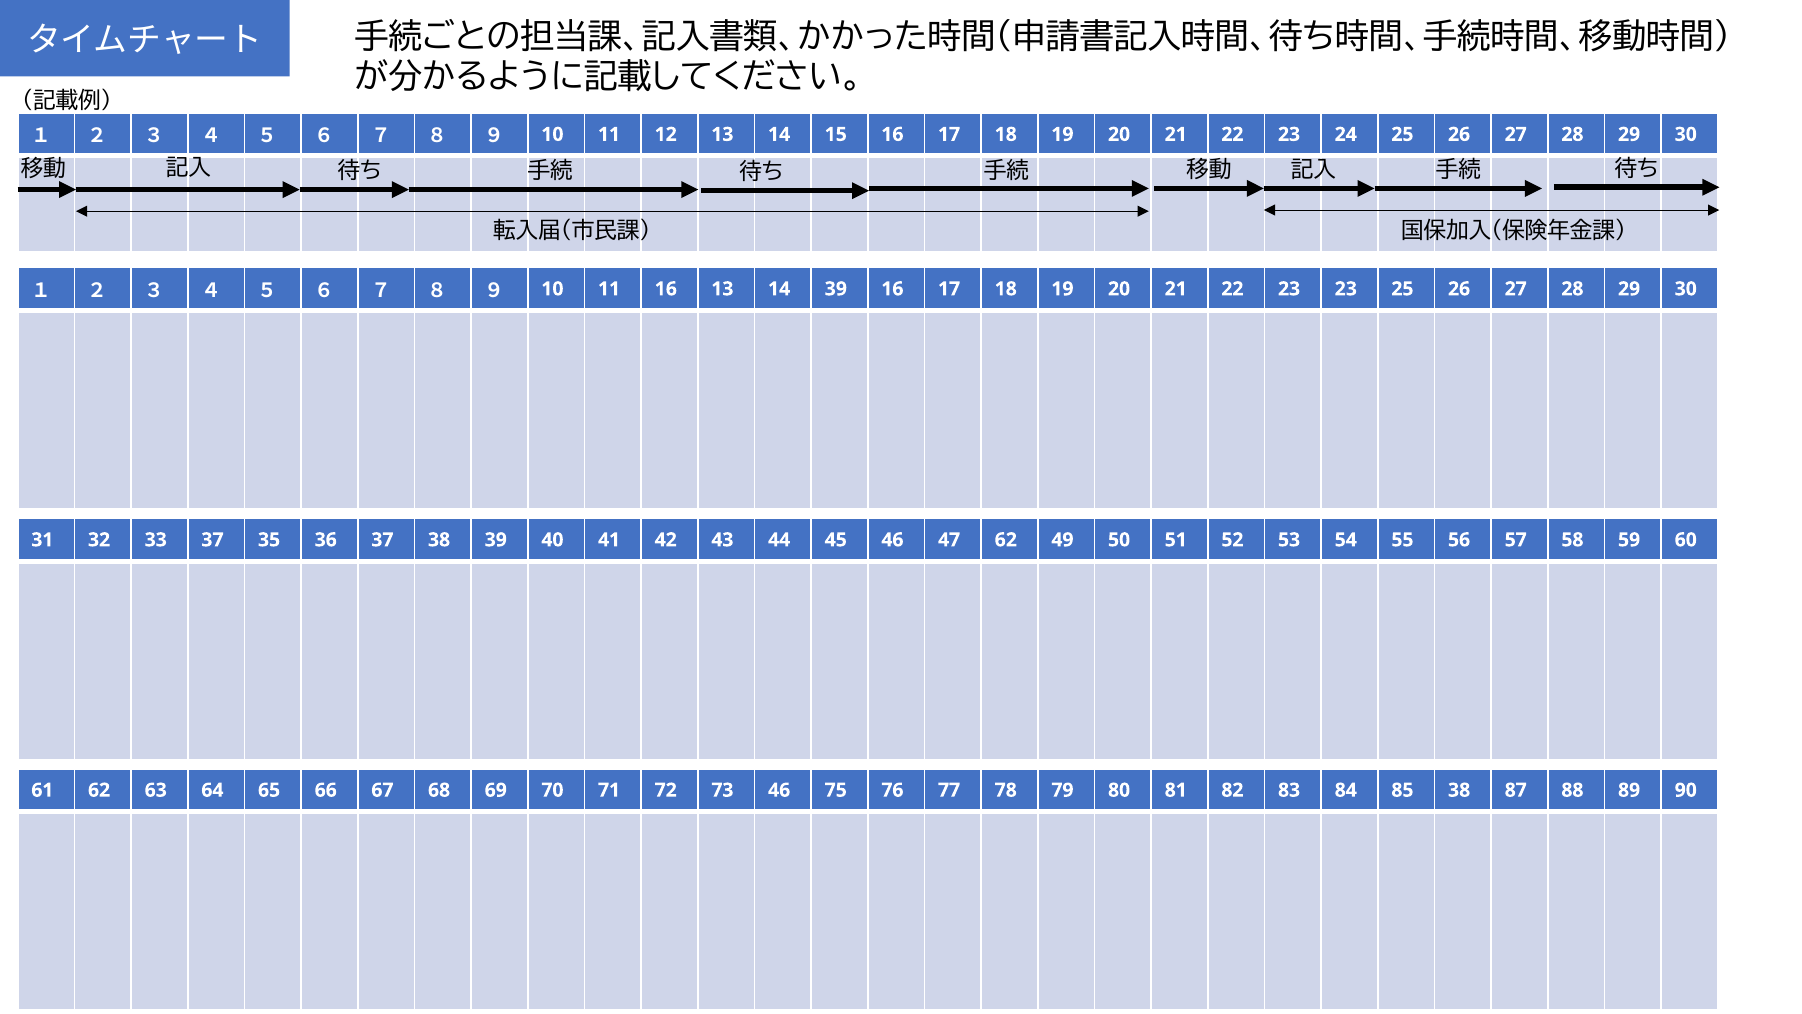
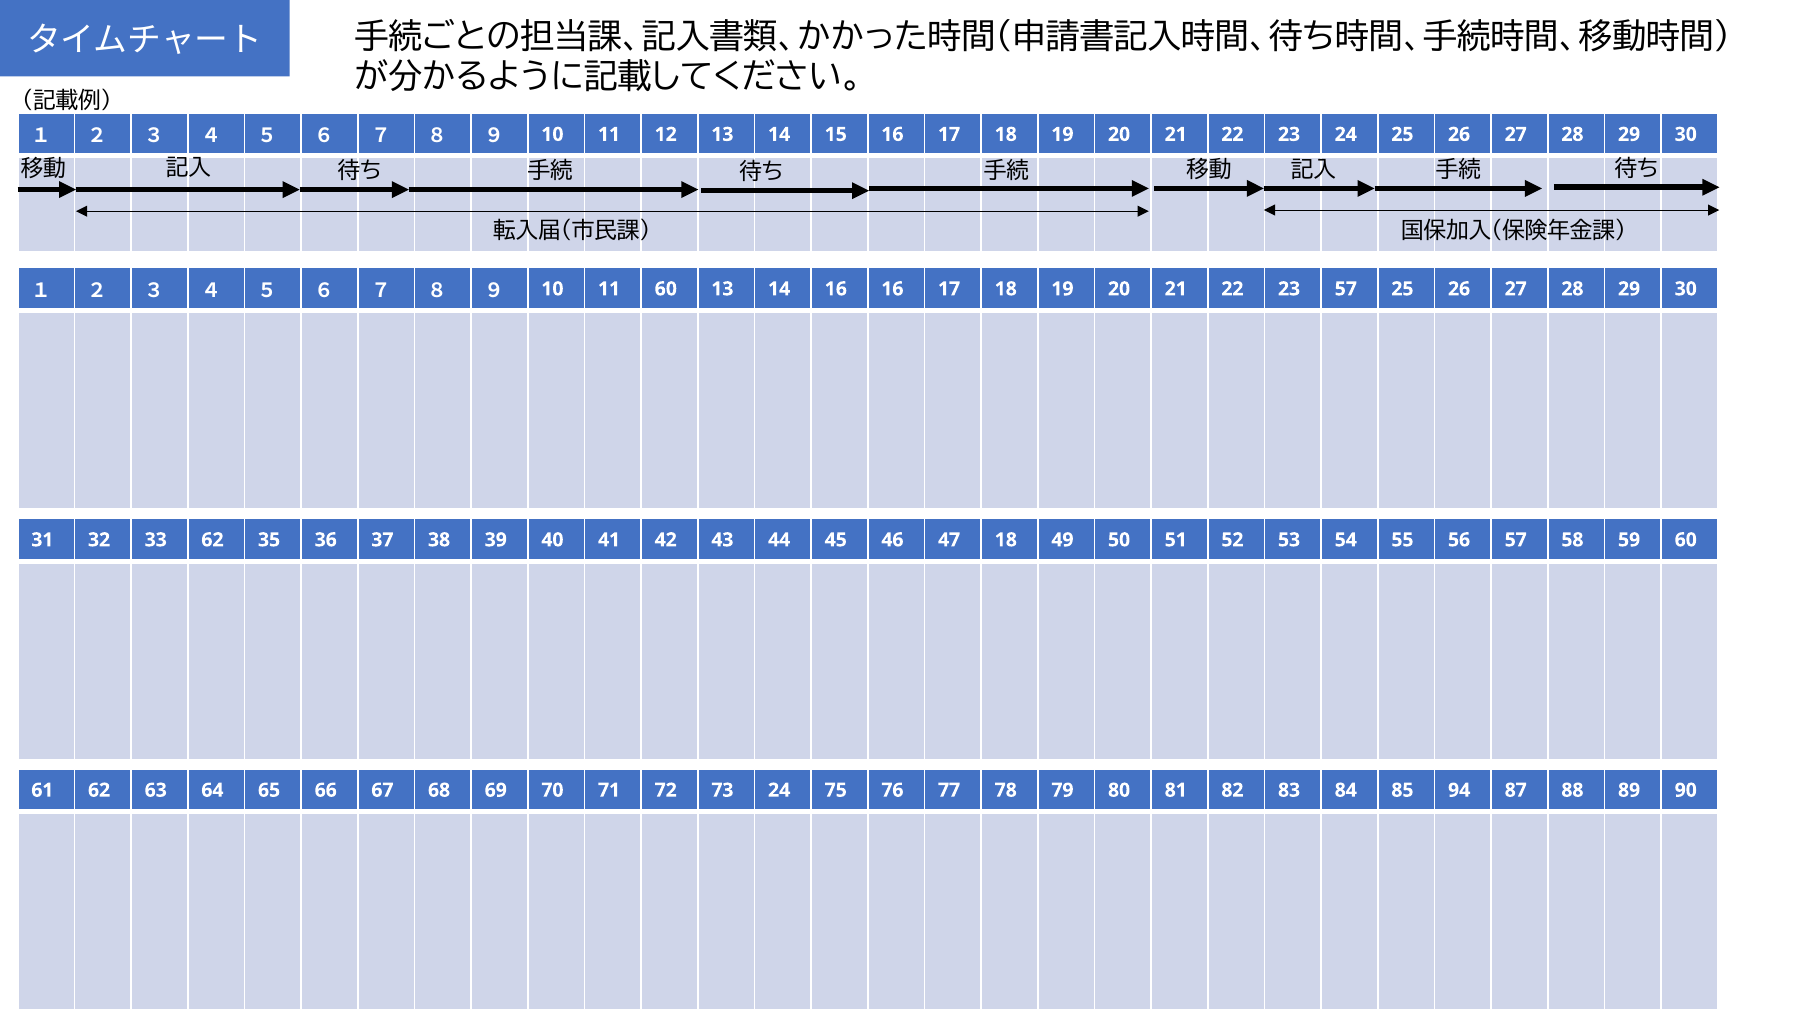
11 16: 16 -> 60 (666, 289)
14 39: 39 -> 16 (836, 289)
23 23: 23 -> 57 (1346, 289)
33 37: 37 -> 62 (212, 540)
47 62: 62 -> 18 (1006, 540)
73 46: 46 -> 24 (779, 790)
85 38: 38 -> 94 (1459, 790)
